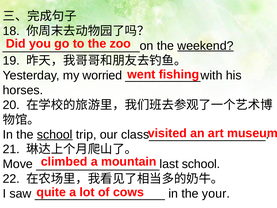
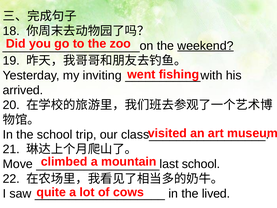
worried: worried -> inviting (102, 75)
horses: horses -> arrived (23, 90)
school underline: present -> none (55, 134)
your: your -> lived (216, 193)
